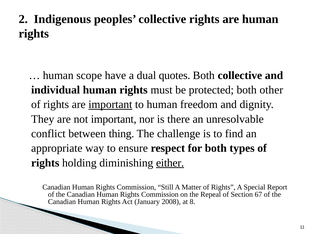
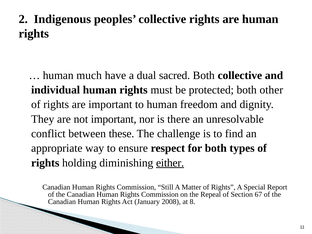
scope: scope -> much (89, 75)
quotes: quotes -> sacred (175, 75)
important underline: present -> none (110, 104)
thing: thing -> these (121, 134)
